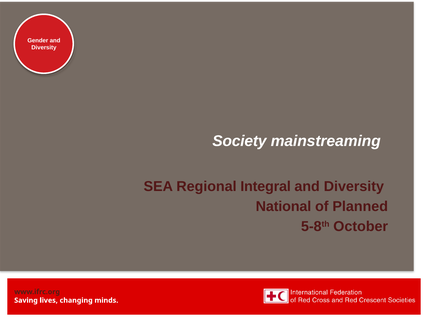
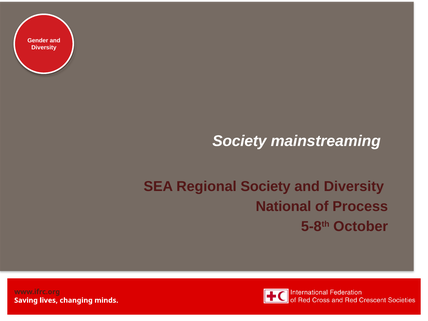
Regional Integral: Integral -> Society (266, 186)
Planned: Planned -> Process (360, 206)
